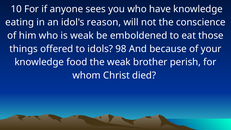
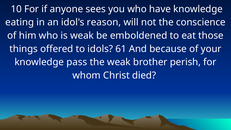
98: 98 -> 61 (121, 49)
food: food -> pass (77, 62)
